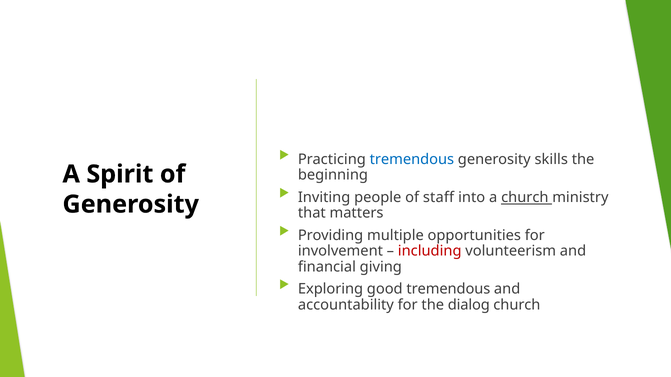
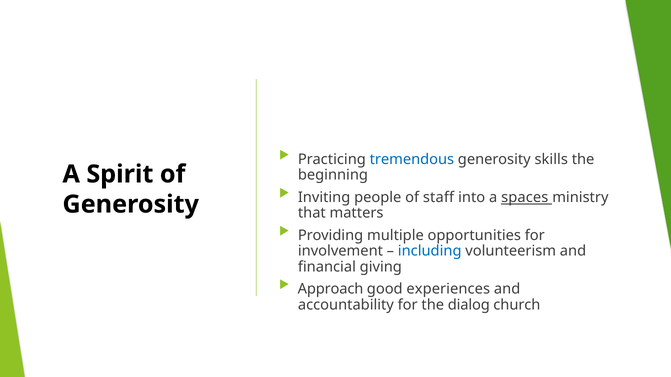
a church: church -> spaces (525, 197)
including colour: red -> blue (430, 251)
Exploring: Exploring -> Approach (331, 289)
good tremendous: tremendous -> experiences (448, 289)
